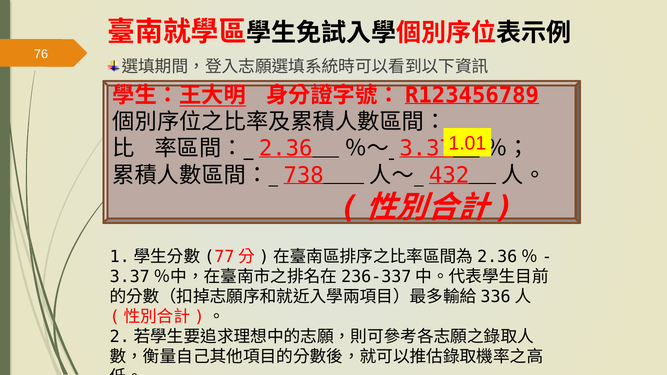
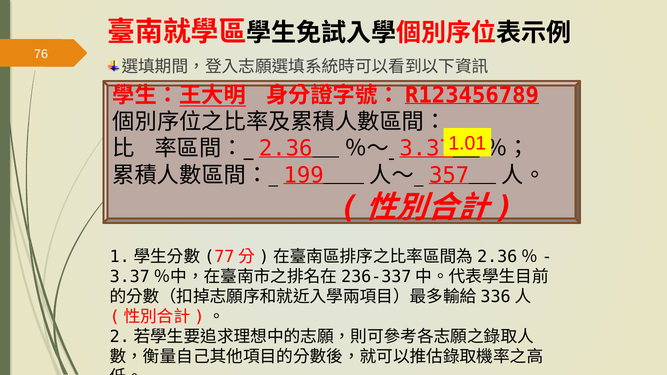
738: 738 -> 199 (304, 175)
432: 432 -> 357 (449, 175)
